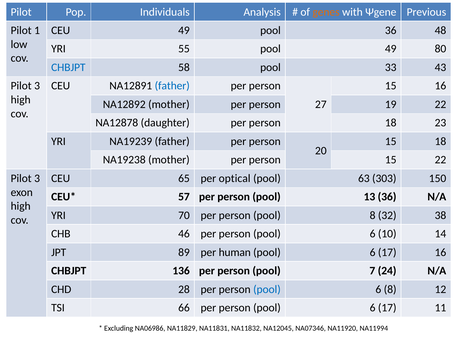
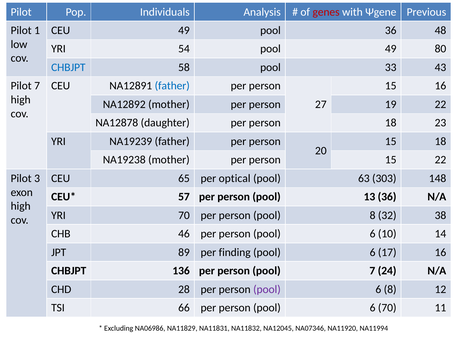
genes colour: orange -> red (326, 12)
55: 55 -> 54 (184, 49)
3: 3 -> 7 (37, 86)
150: 150 -> 148 (438, 178)
human: human -> finding (235, 252)
pool colour: blue -> purple (267, 289)
person pool 6 17: 17 -> 70 (387, 308)
